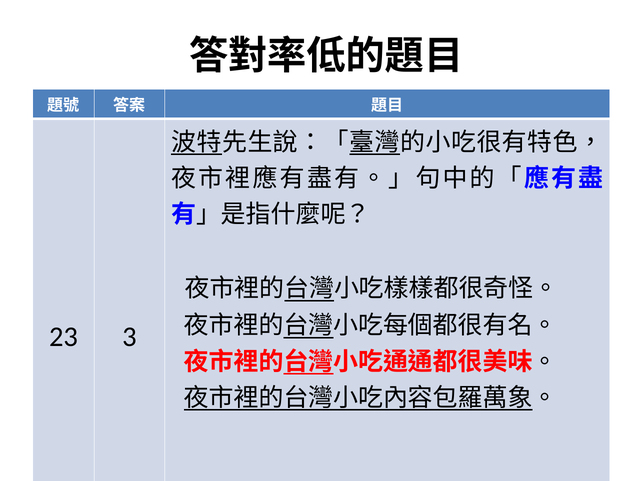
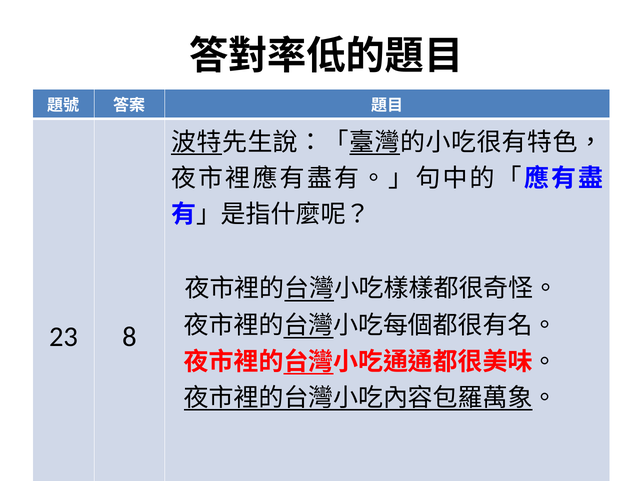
3: 3 -> 8 (129, 337)
